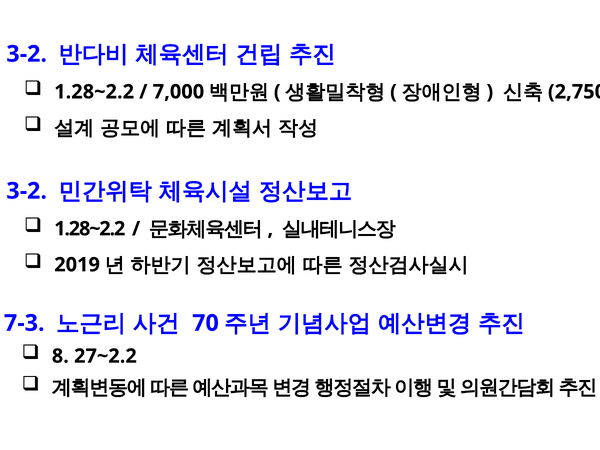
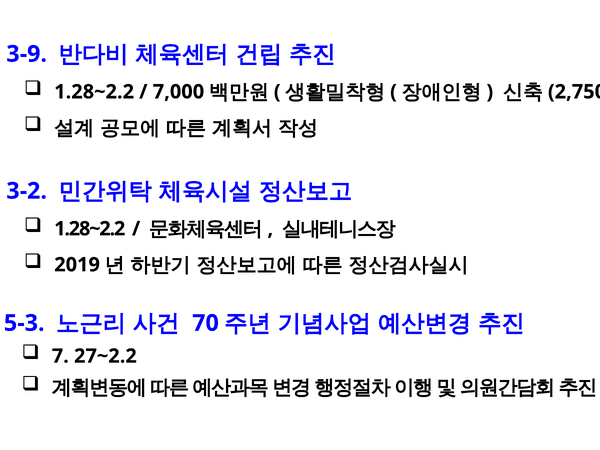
3-2: 3-2 -> 3-9 (27, 54)
7-3: 7-3 -> 5-3 (24, 323)
8: 8 -> 7 (60, 356)
